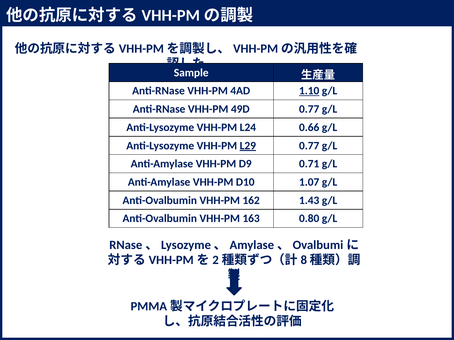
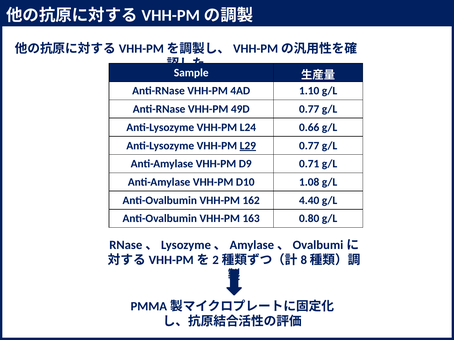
1.10 underline: present -> none (309, 91)
1.07: 1.07 -> 1.08 (309, 182)
1.43: 1.43 -> 4.40 (309, 201)
